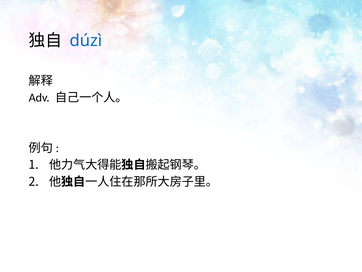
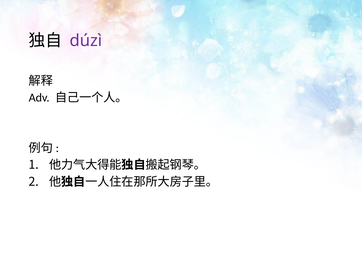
dúzì colour: blue -> purple (86, 41)
